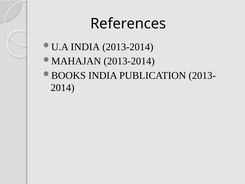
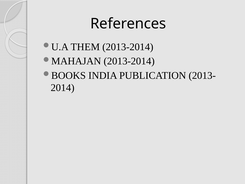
INDIA: INDIA -> THEM (85, 47)
